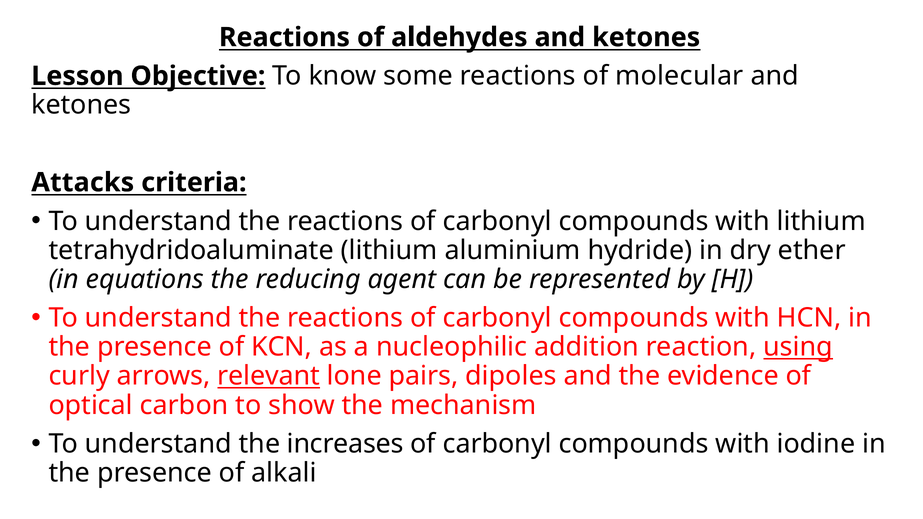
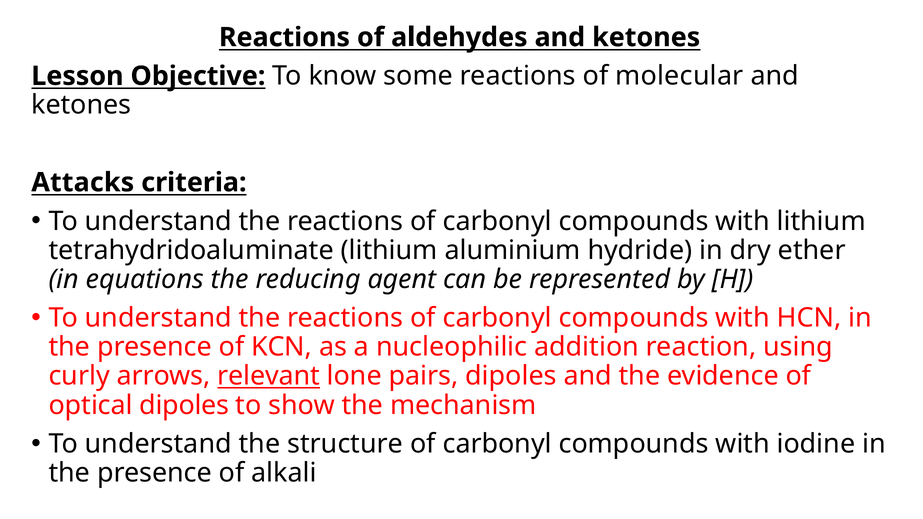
using underline: present -> none (798, 347)
optical carbon: carbon -> dipoles (184, 405)
increases: increases -> structure (345, 444)
